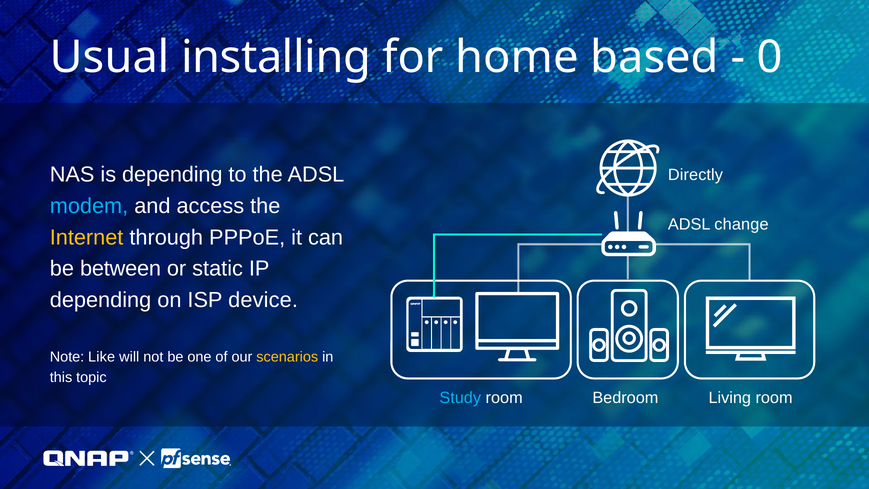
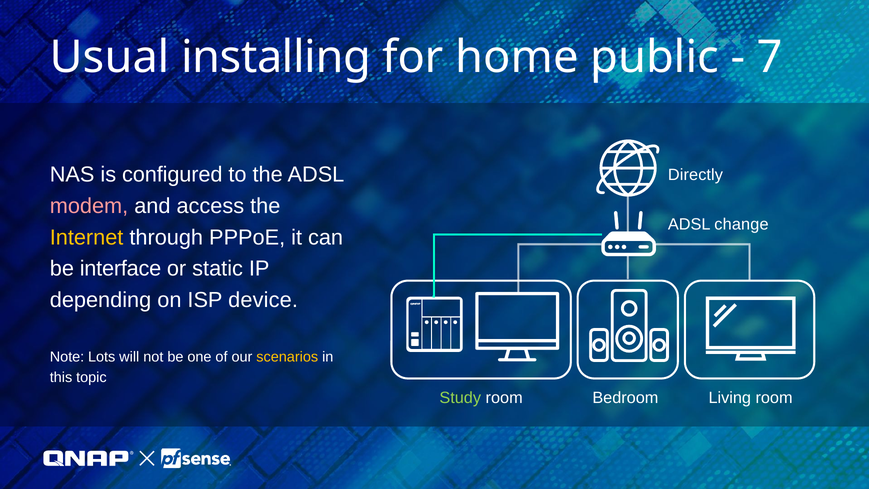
based: based -> public (655, 57)
0: 0 -> 7 (770, 57)
is depending: depending -> configured (172, 175)
modem colour: light blue -> pink (89, 206)
between: between -> interface (121, 269)
Like: Like -> Lots (102, 357)
Study colour: light blue -> light green (460, 397)
